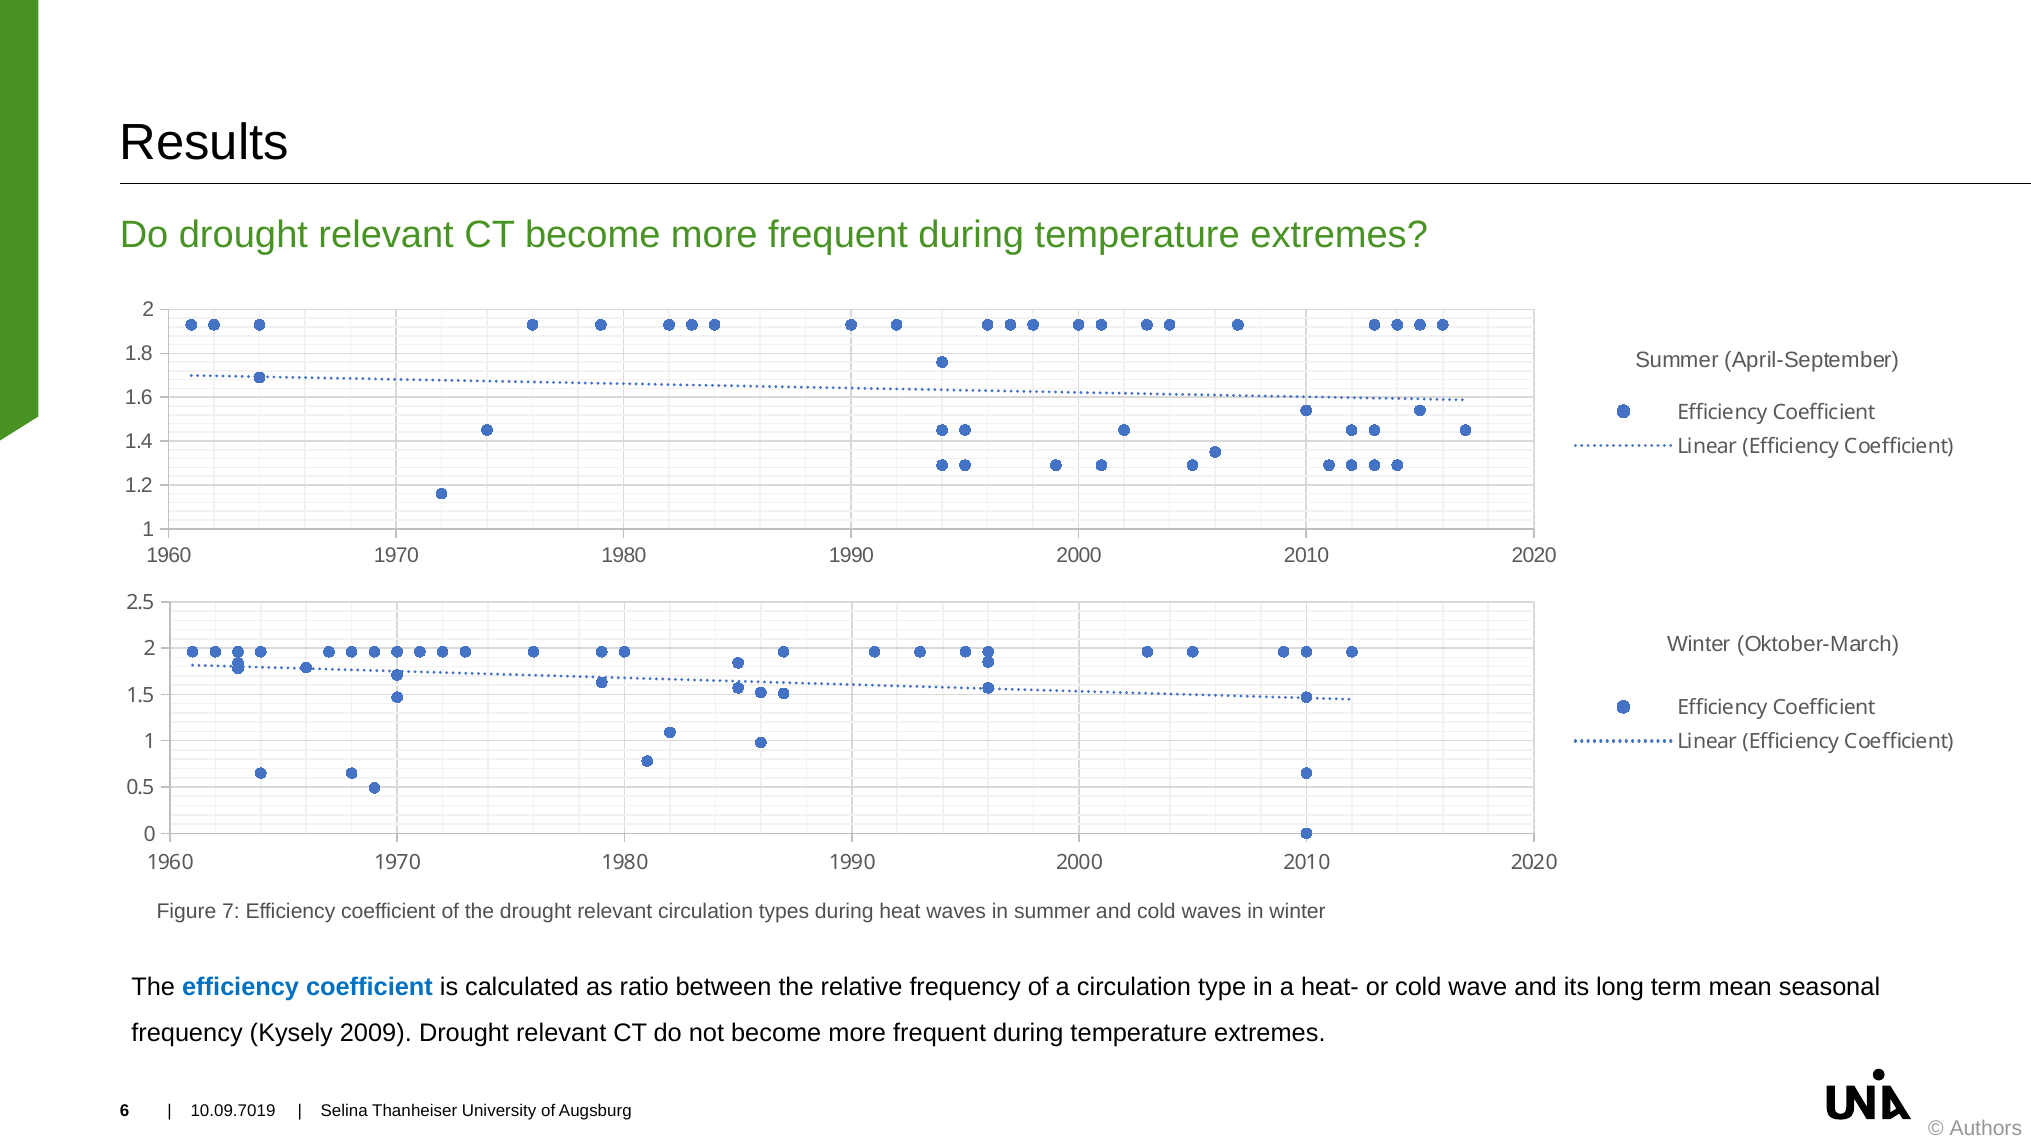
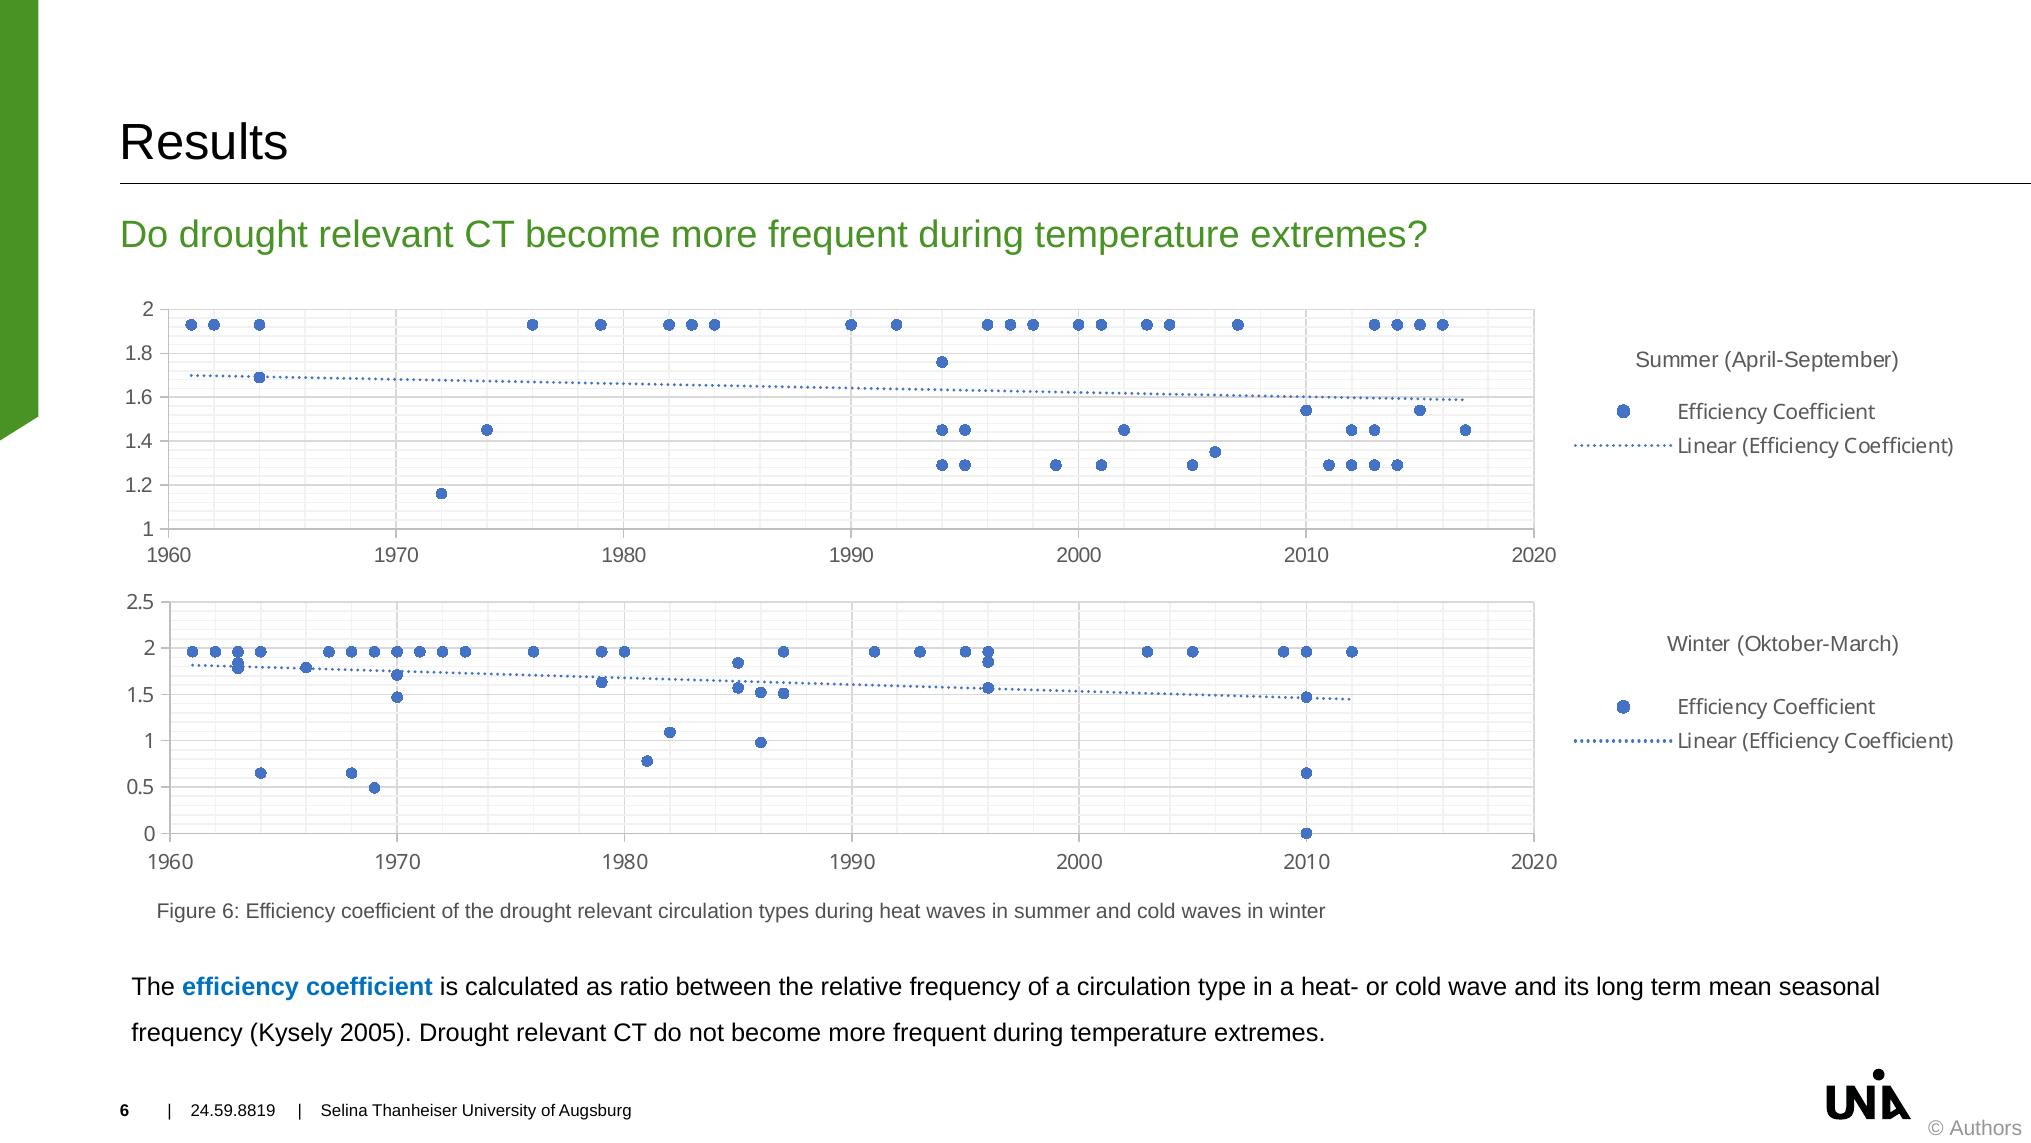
Figure 7: 7 -> 6 (231, 911)
2009: 2009 -> 2005 (376, 1032)
10.09.7019: 10.09.7019 -> 24.59.8819 (233, 1110)
